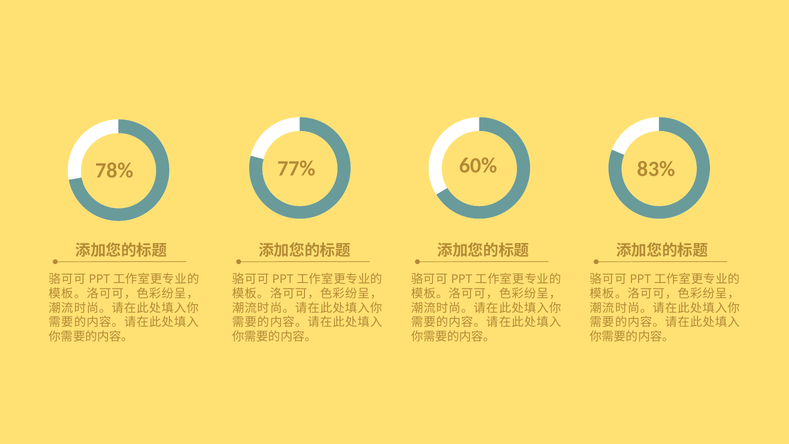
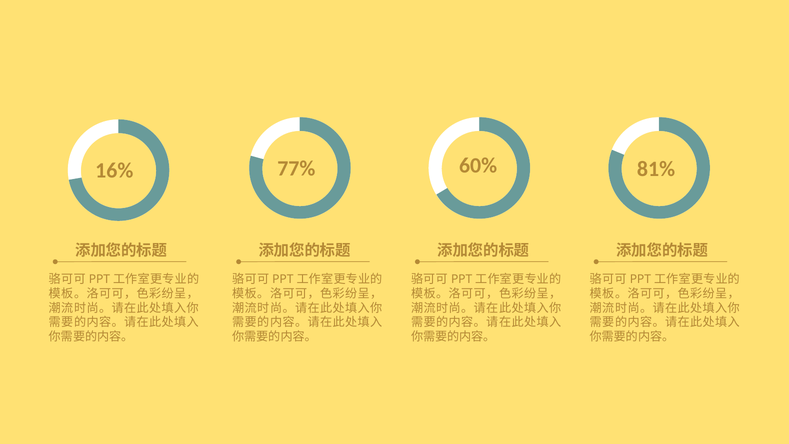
83%: 83% -> 81% (656, 169)
78%: 78% -> 16% (114, 170)
